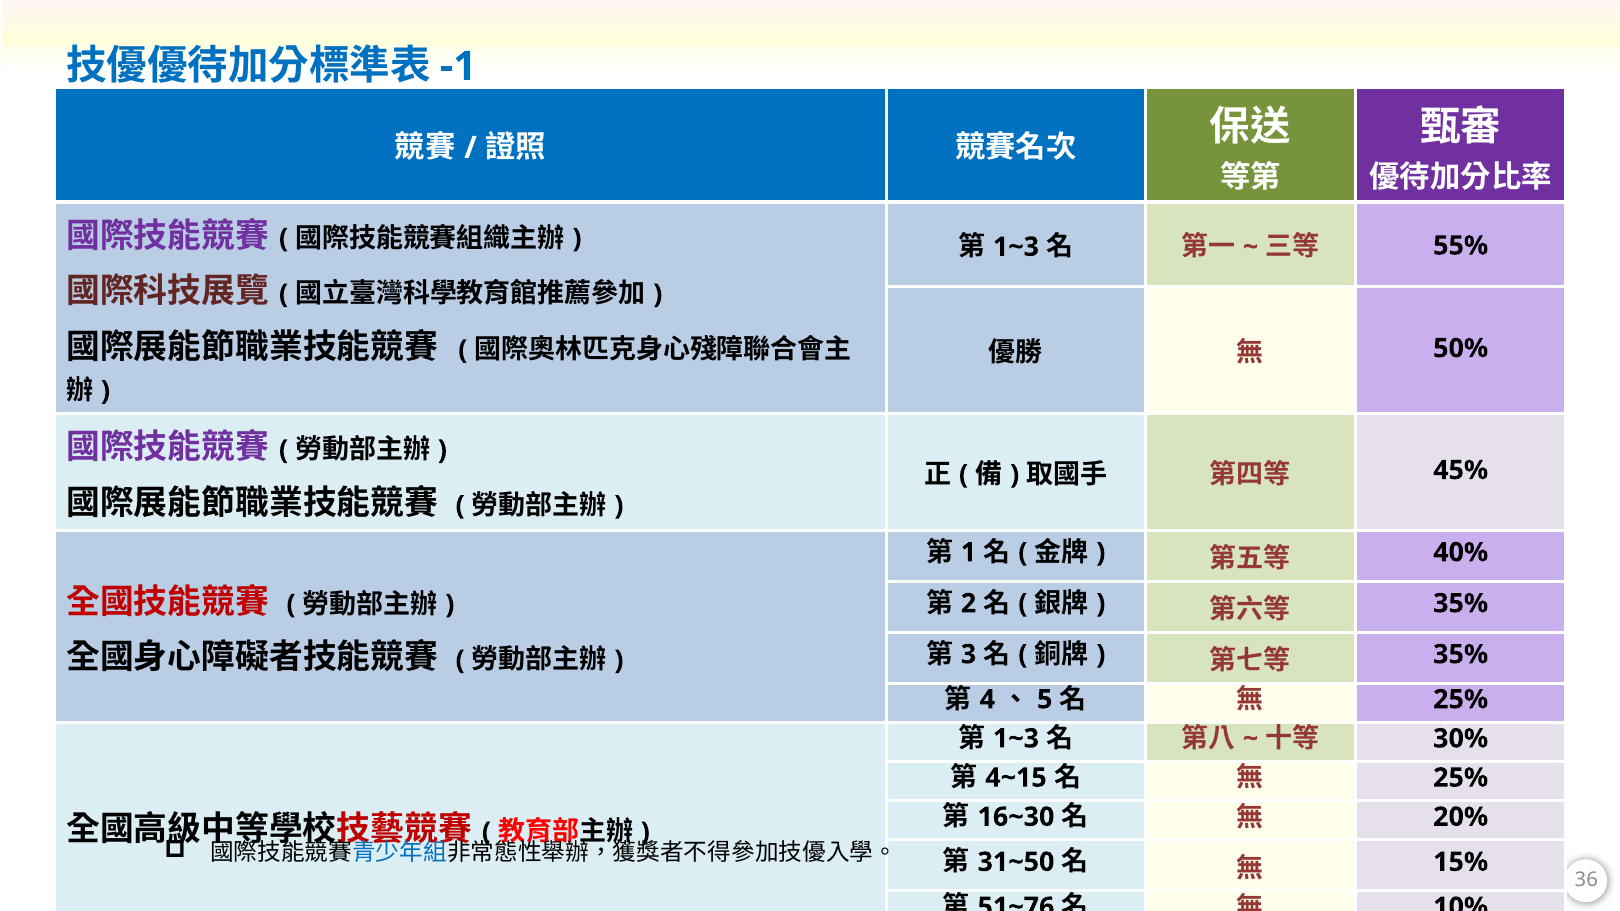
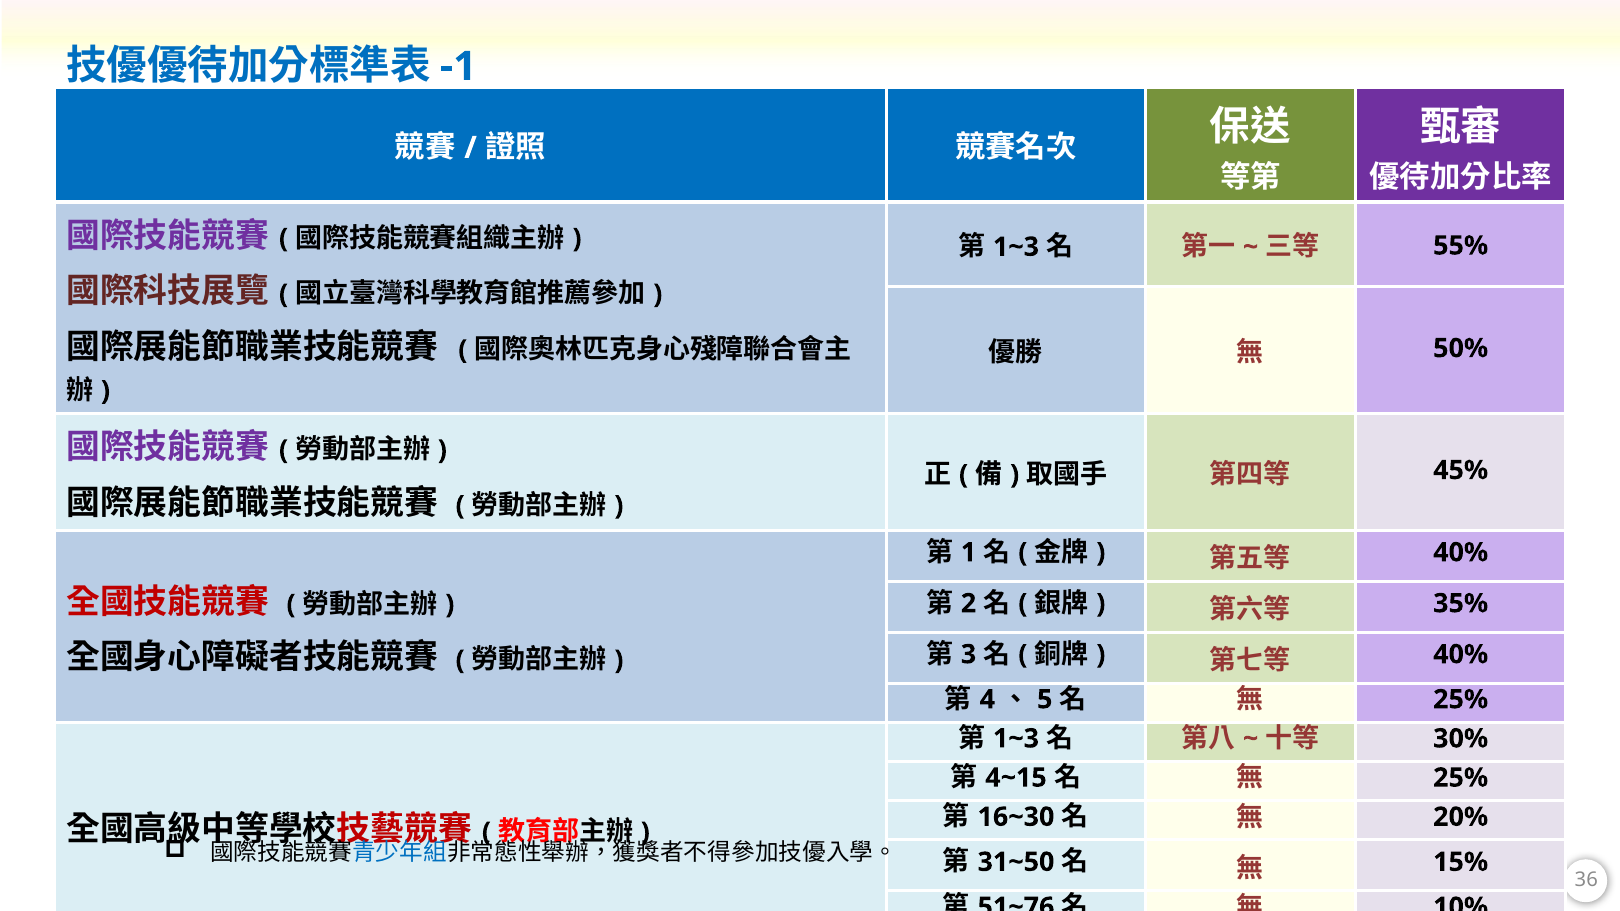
35%: 35% -> 40% (1461, 655)
